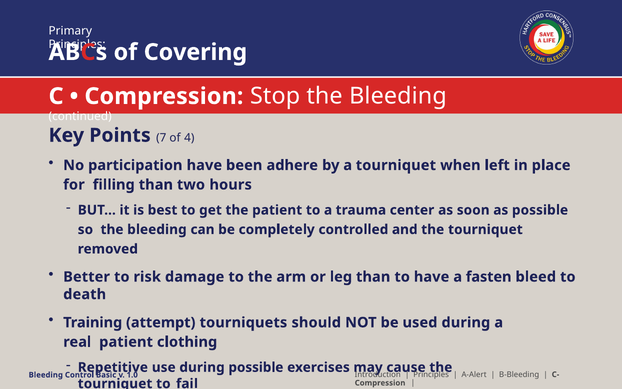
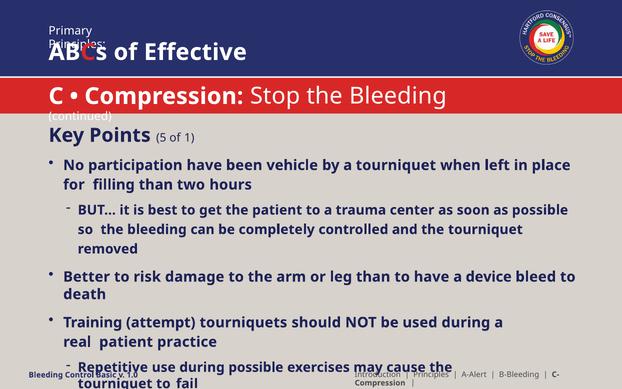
Covering: Covering -> Effective (195, 52)
7: 7 -> 5 (161, 138)
4: 4 -> 1 (189, 138)
adhere: adhere -> vehicle (292, 165)
fasten: fasten -> device (489, 277)
clothing: clothing -> practice (187, 342)
